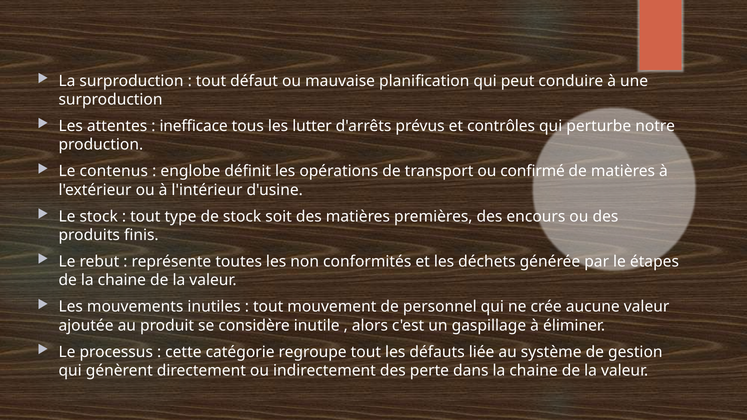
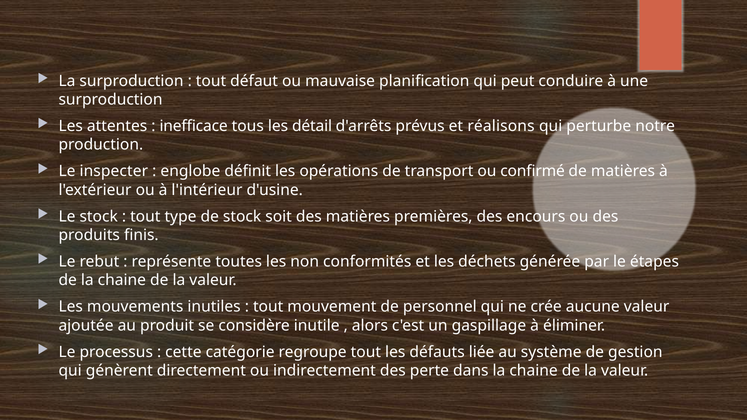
lutter: lutter -> détail (312, 126)
contrôles: contrôles -> réalisons (501, 126)
contenus: contenus -> inspecter (114, 171)
